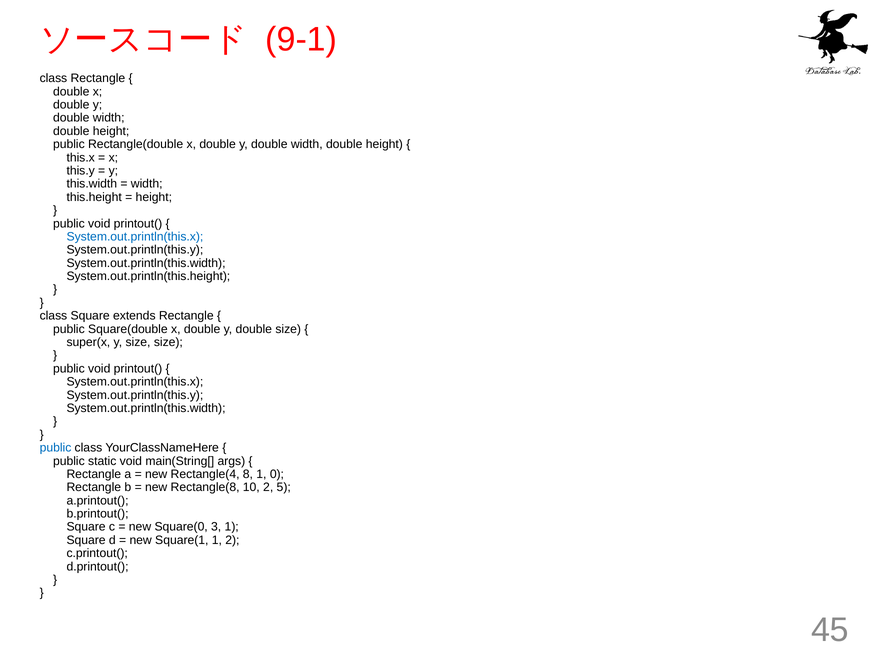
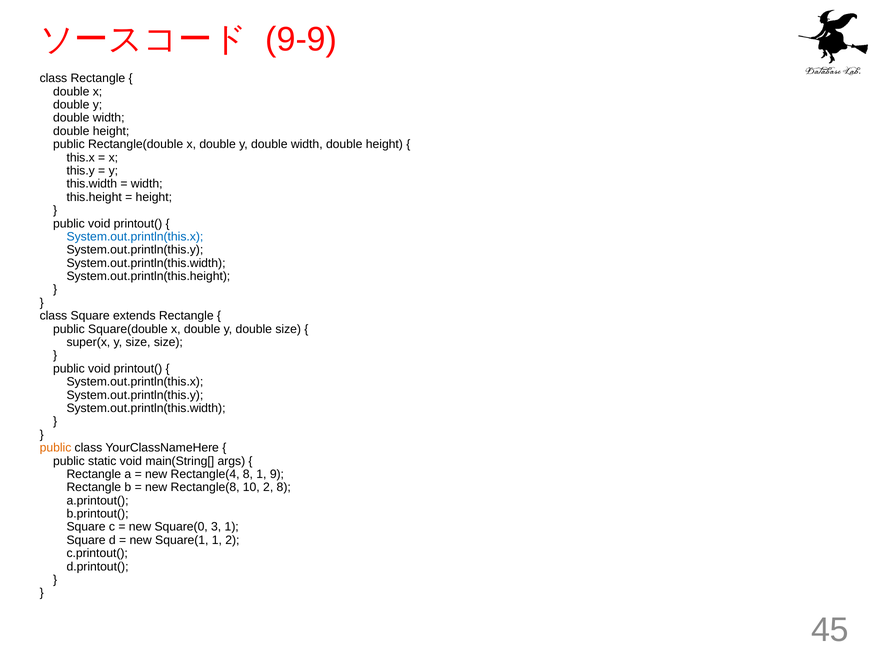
9-1: 9-1 -> 9-9 (301, 39)
public colour: blue -> orange (55, 448)
0: 0 -> 9 (277, 474)
2 5: 5 -> 8 (284, 487)
